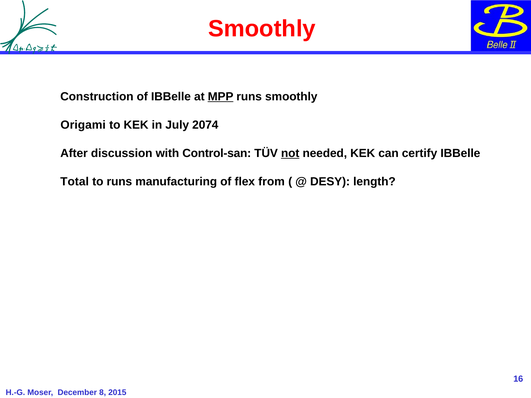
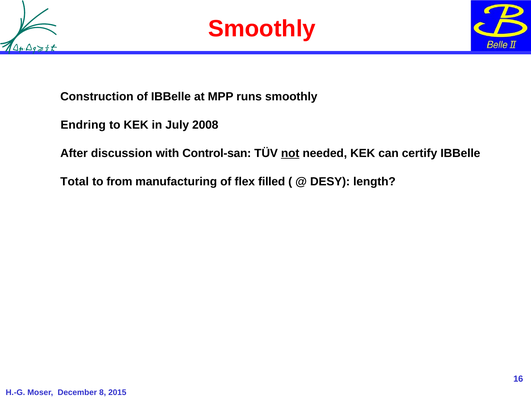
MPP underline: present -> none (221, 97)
Origami: Origami -> Endring (83, 125)
2074: 2074 -> 2008 (205, 125)
to runs: runs -> from (119, 182)
from: from -> filled (272, 182)
